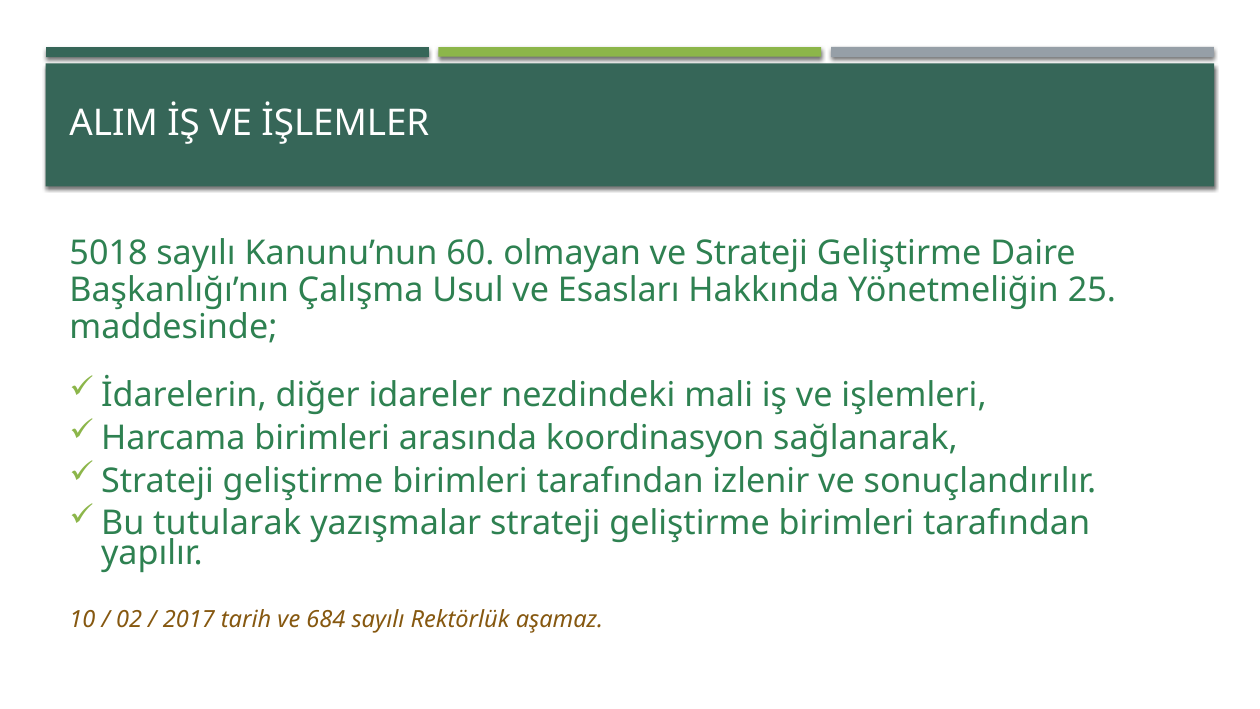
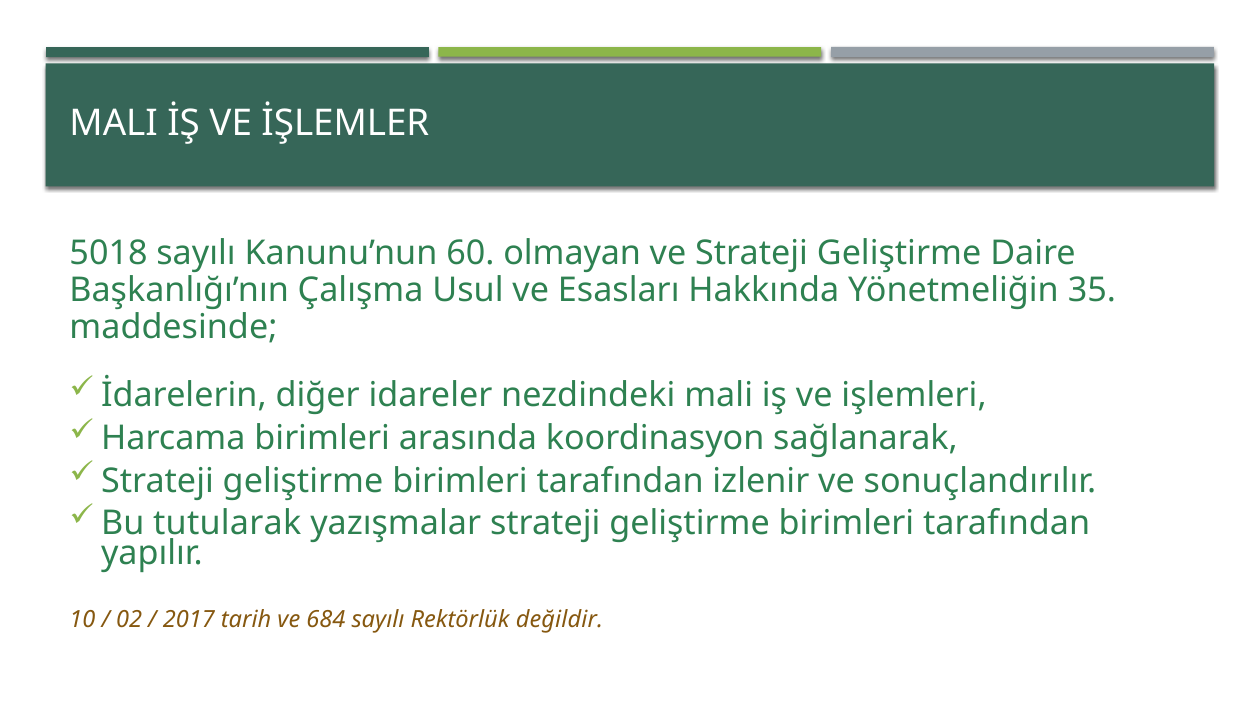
ALIM: ALIM -> MALI (114, 123)
25: 25 -> 35 (1092, 290)
aşamaz: aşamaz -> değildir (559, 619)
